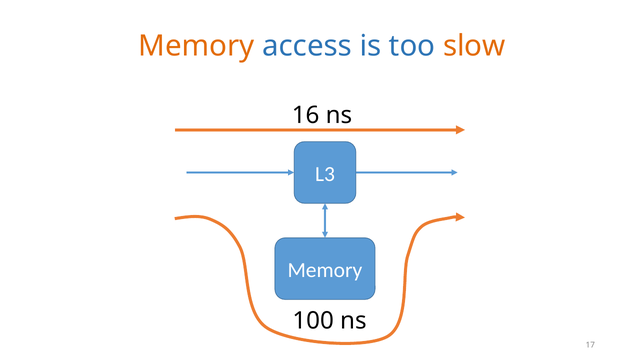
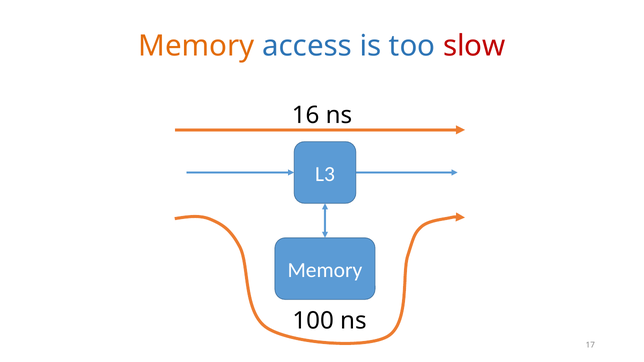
slow colour: orange -> red (474, 46)
